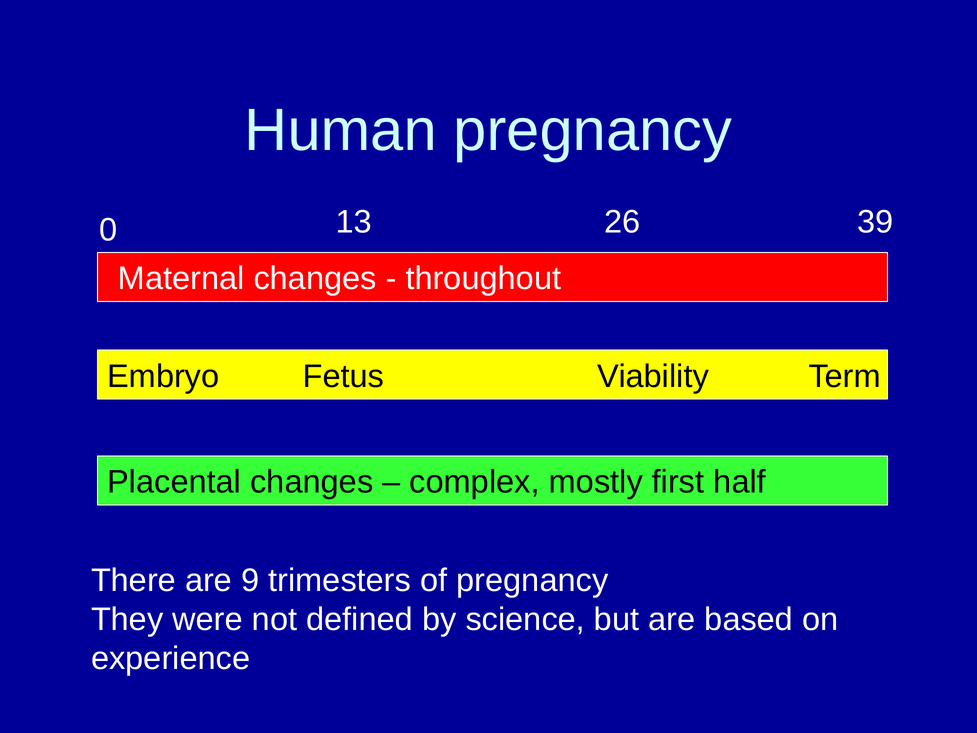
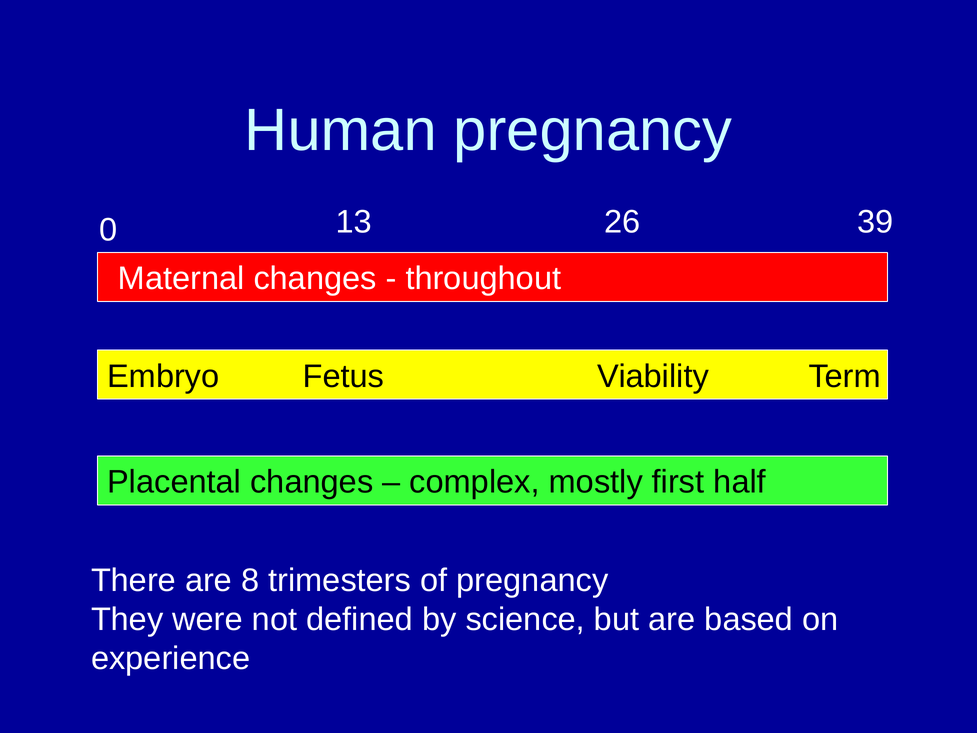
9: 9 -> 8 (250, 580)
